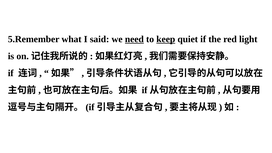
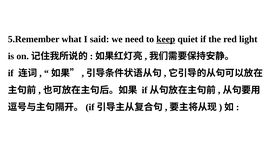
need underline: present -> none (134, 39)
